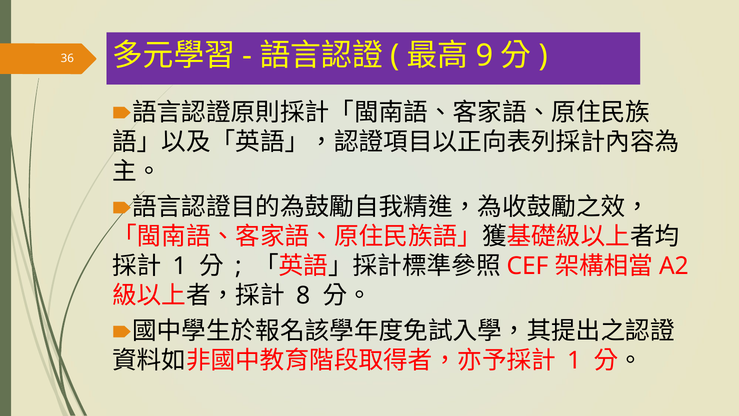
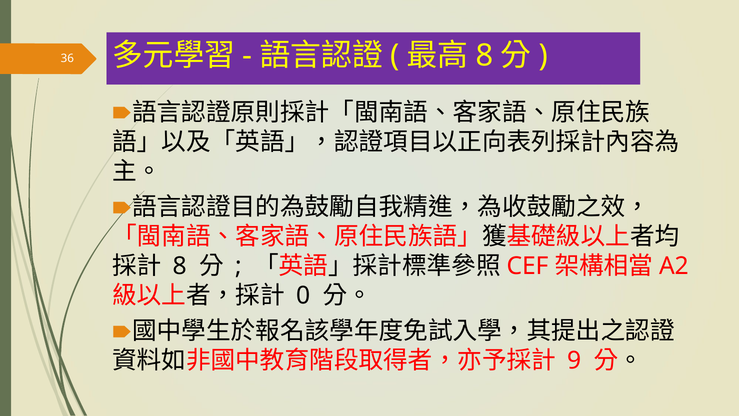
9: 9 -> 8 (484, 56)
1: 1 -> 8 (180, 266)
8: 8 -> 0 (303, 296)
1: 1 -> 9 (574, 361)
